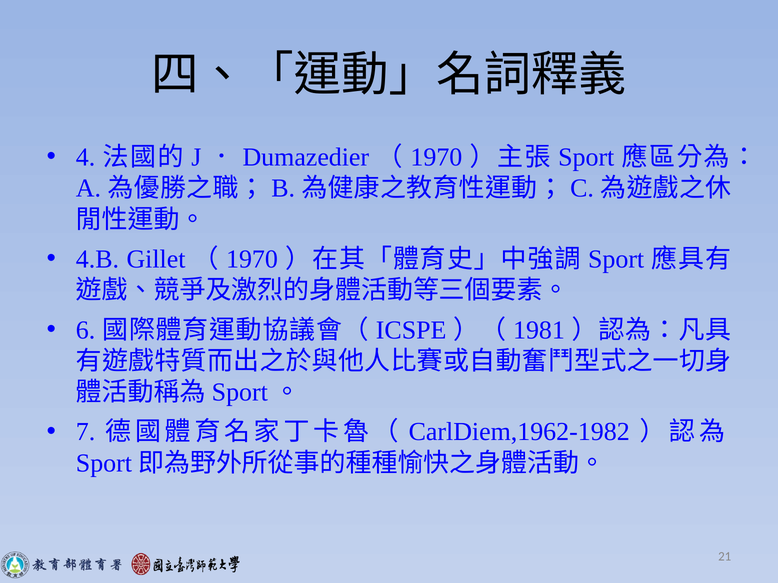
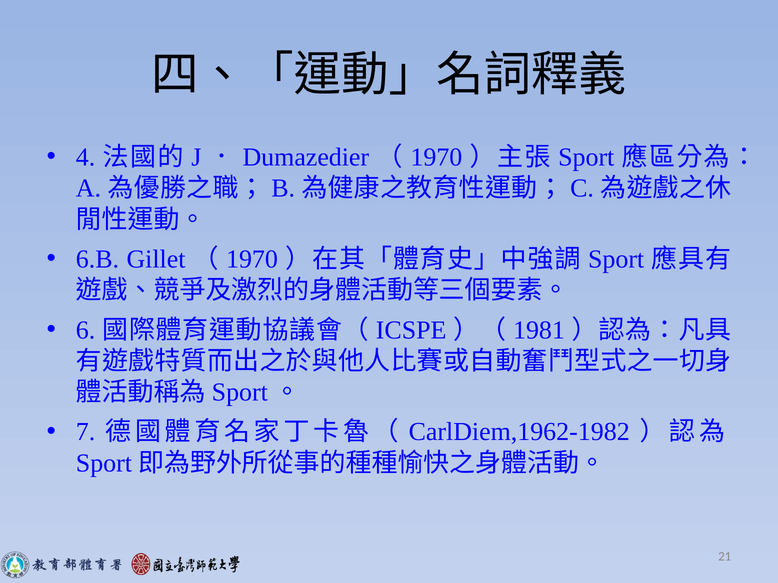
4.B: 4.B -> 6.B (97, 259)
